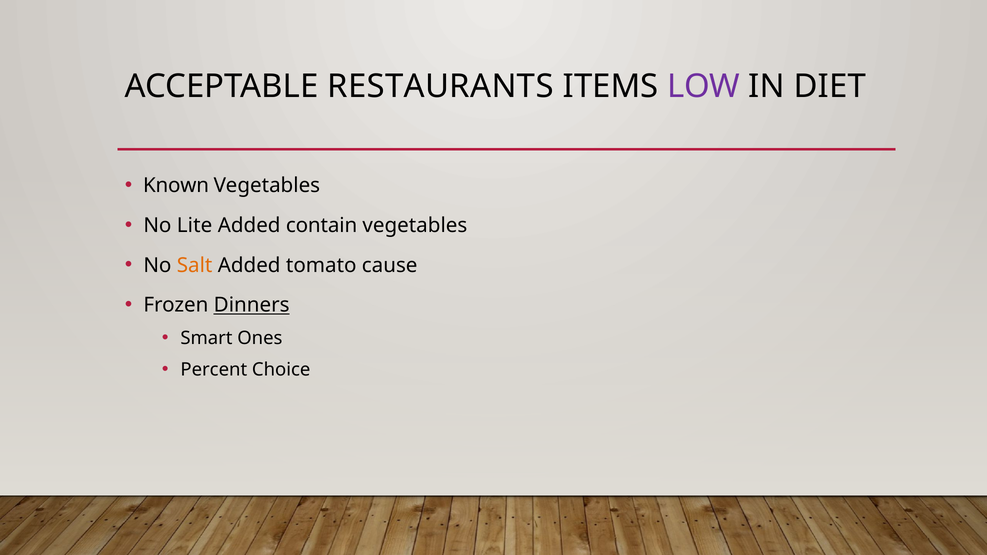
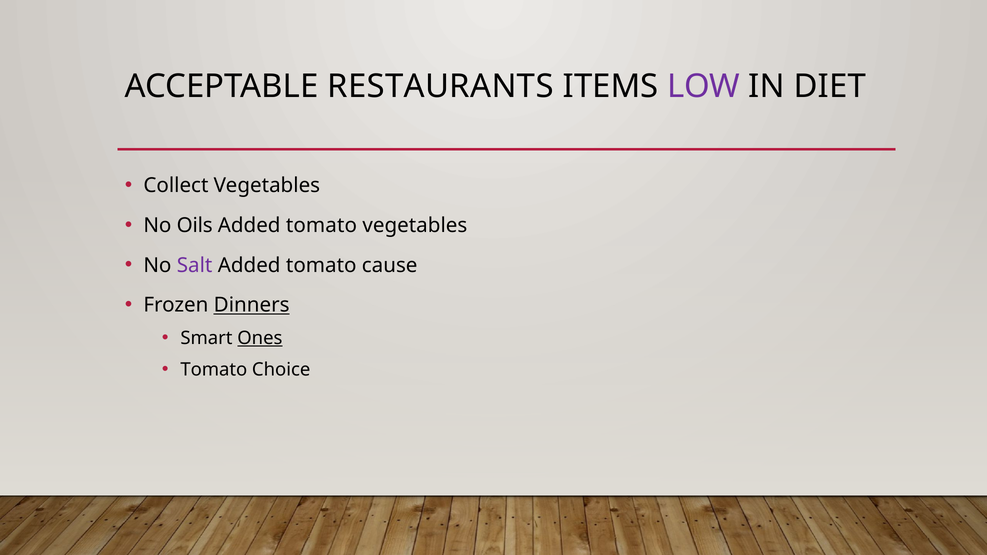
Known: Known -> Collect (176, 186)
Lite: Lite -> Oils (195, 225)
contain: contain -> tomato (321, 225)
Salt colour: orange -> purple (195, 265)
Ones underline: none -> present (260, 338)
Percent: Percent -> Tomato (214, 370)
